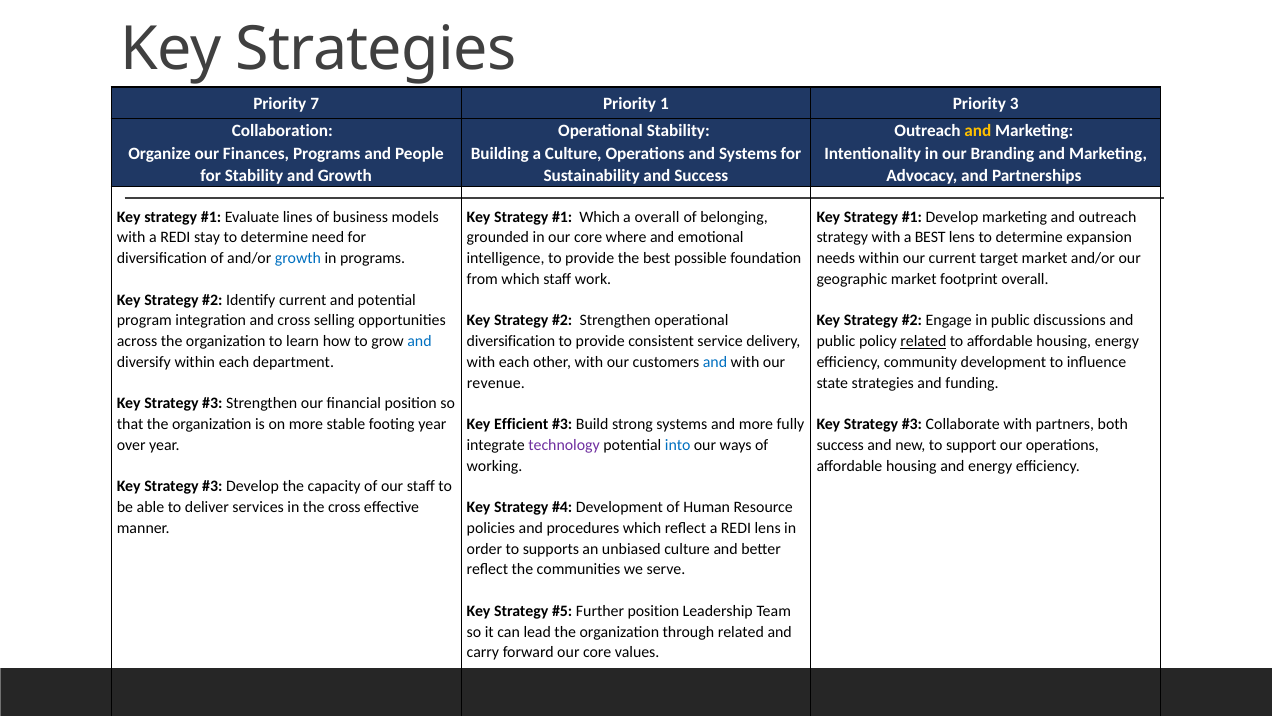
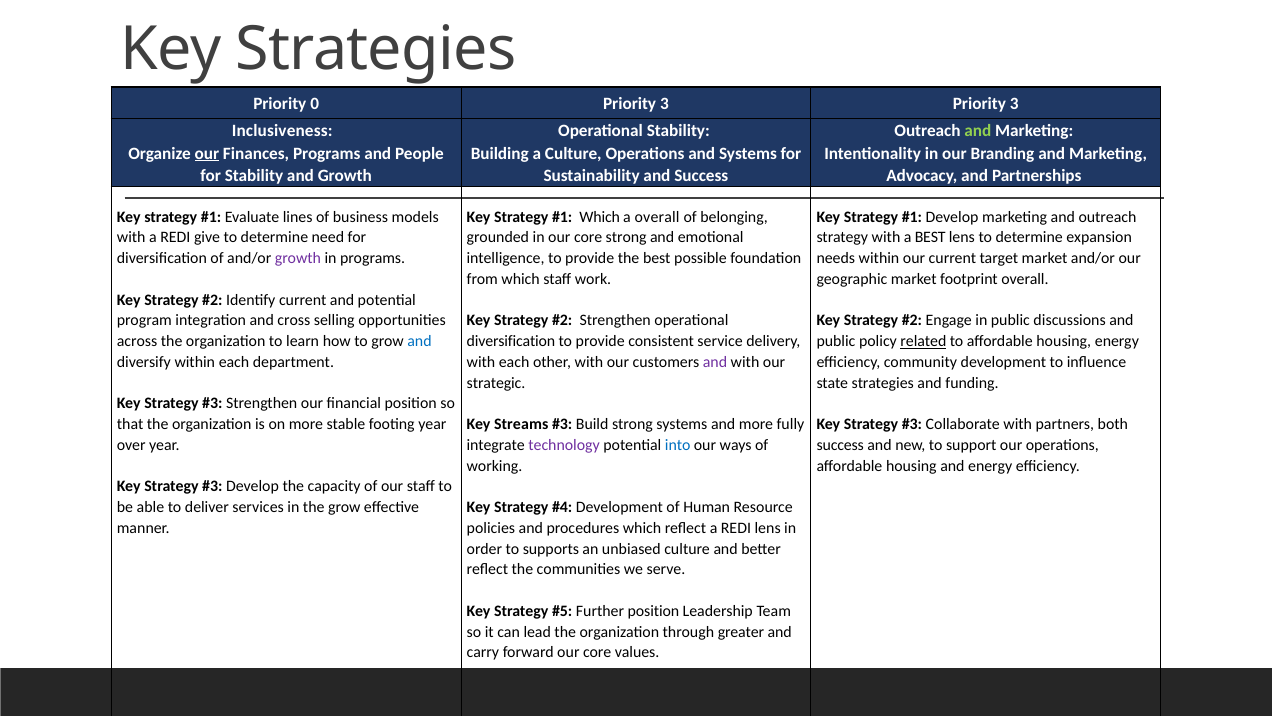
7: 7 -> 0 (315, 104)
1: 1 -> 3 (664, 104)
Collaboration: Collaboration -> Inclusiveness (282, 131)
and colour: yellow -> light green (978, 131)
our underline: none -> present (207, 153)
stay: stay -> give (207, 237)
core where: where -> strong (626, 237)
growth colour: blue -> purple (298, 258)
and colour: blue -> purple (715, 362)
revenue: revenue -> strategic (496, 383)
Efficient: Efficient -> Streams (521, 424)
the cross: cross -> grow (344, 507)
through related: related -> greater (741, 631)
